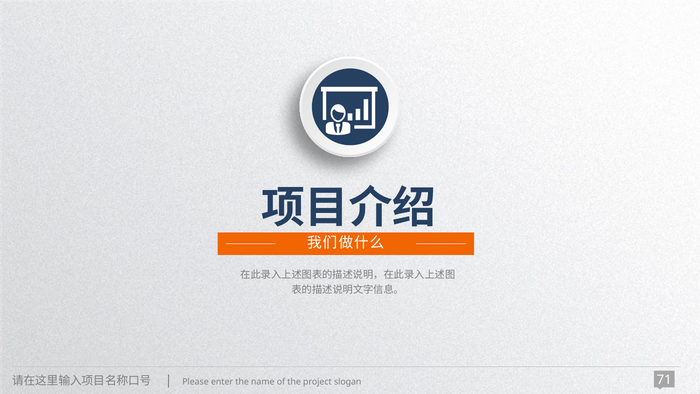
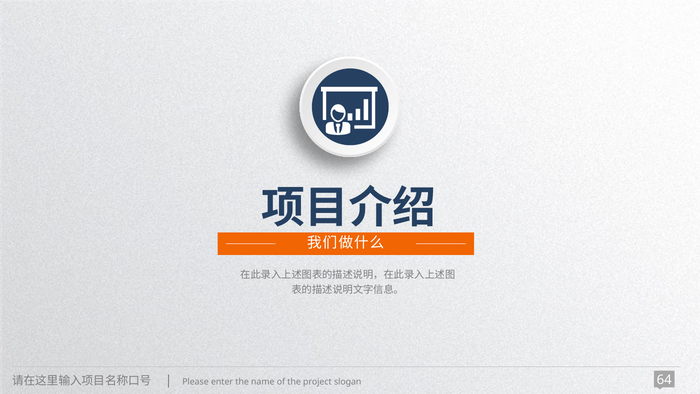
71: 71 -> 64 (664, 380)
